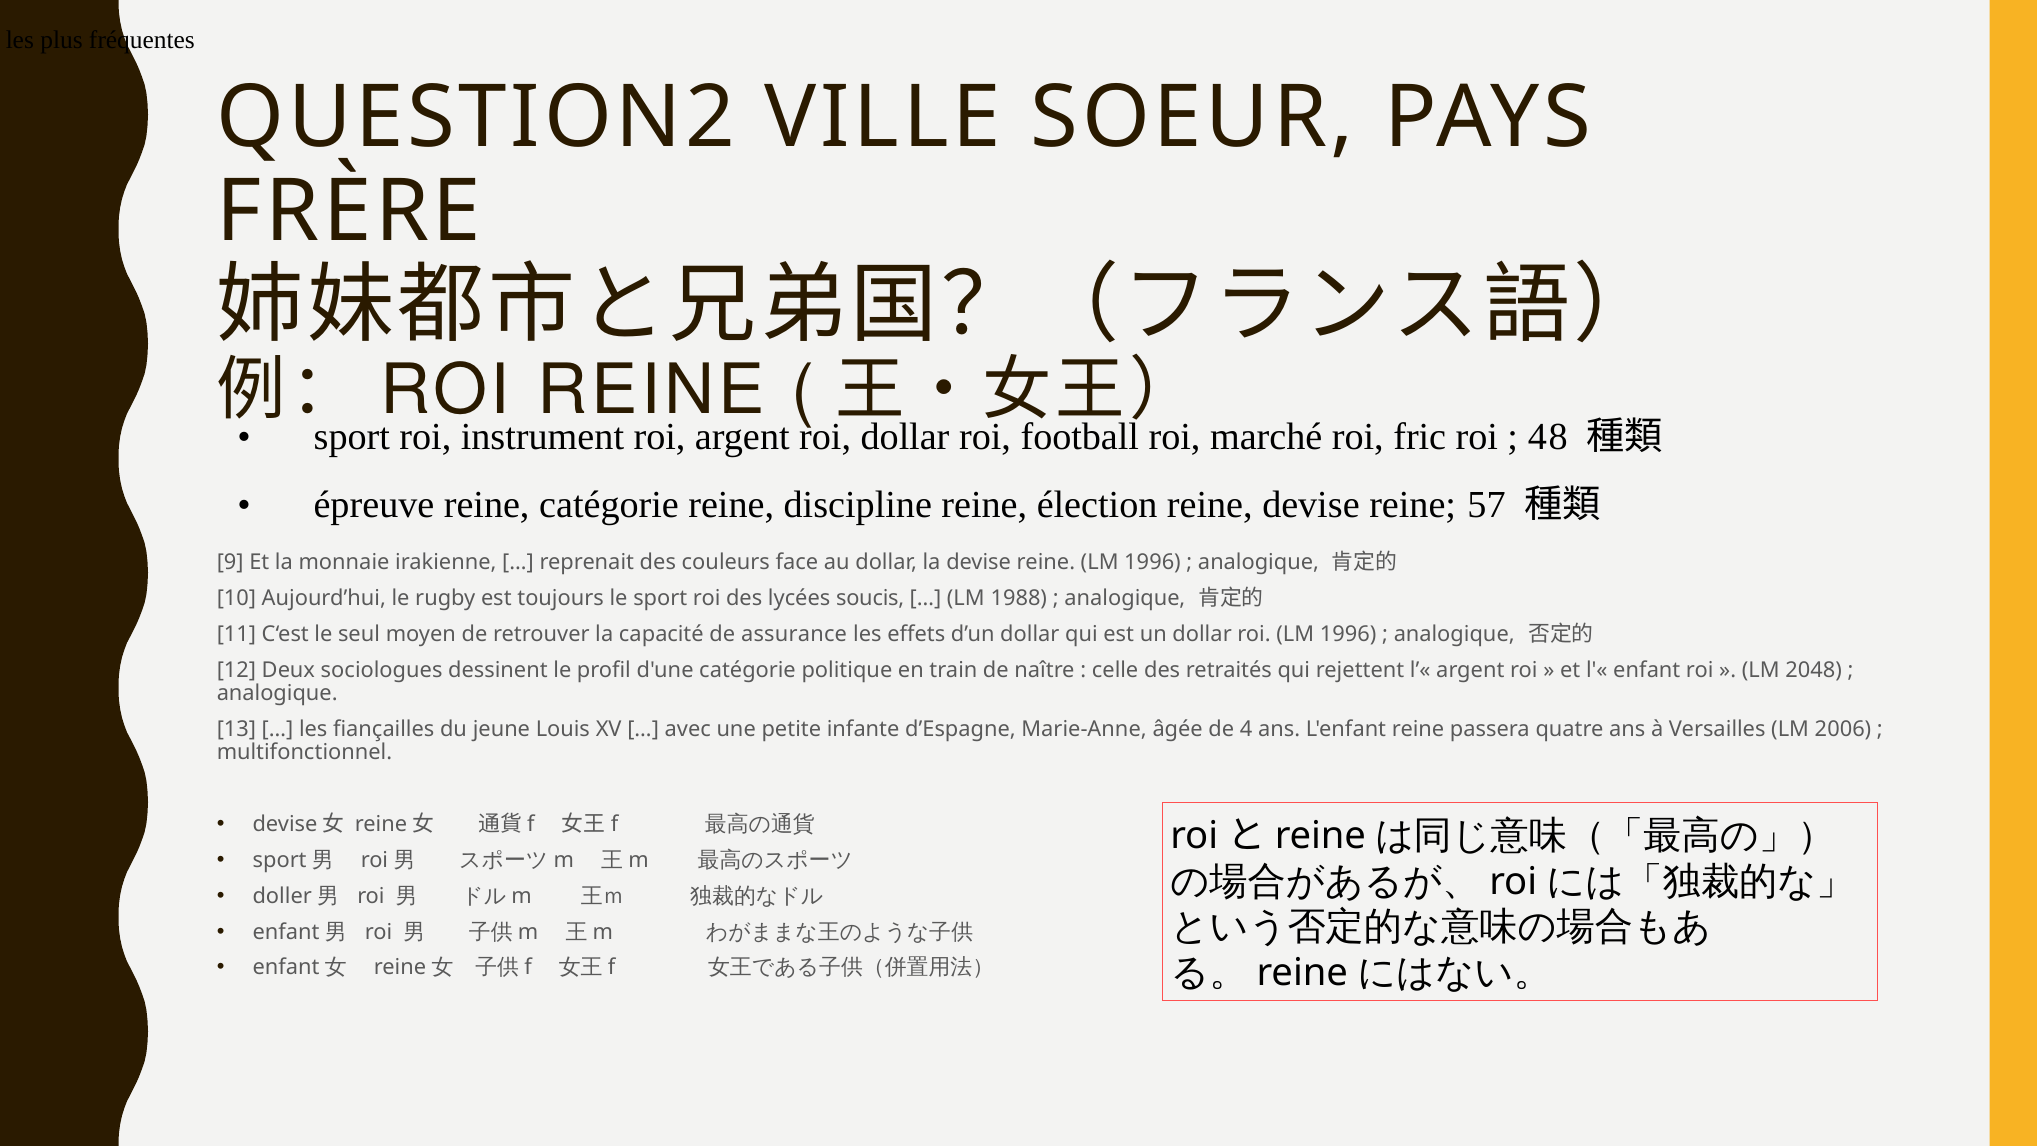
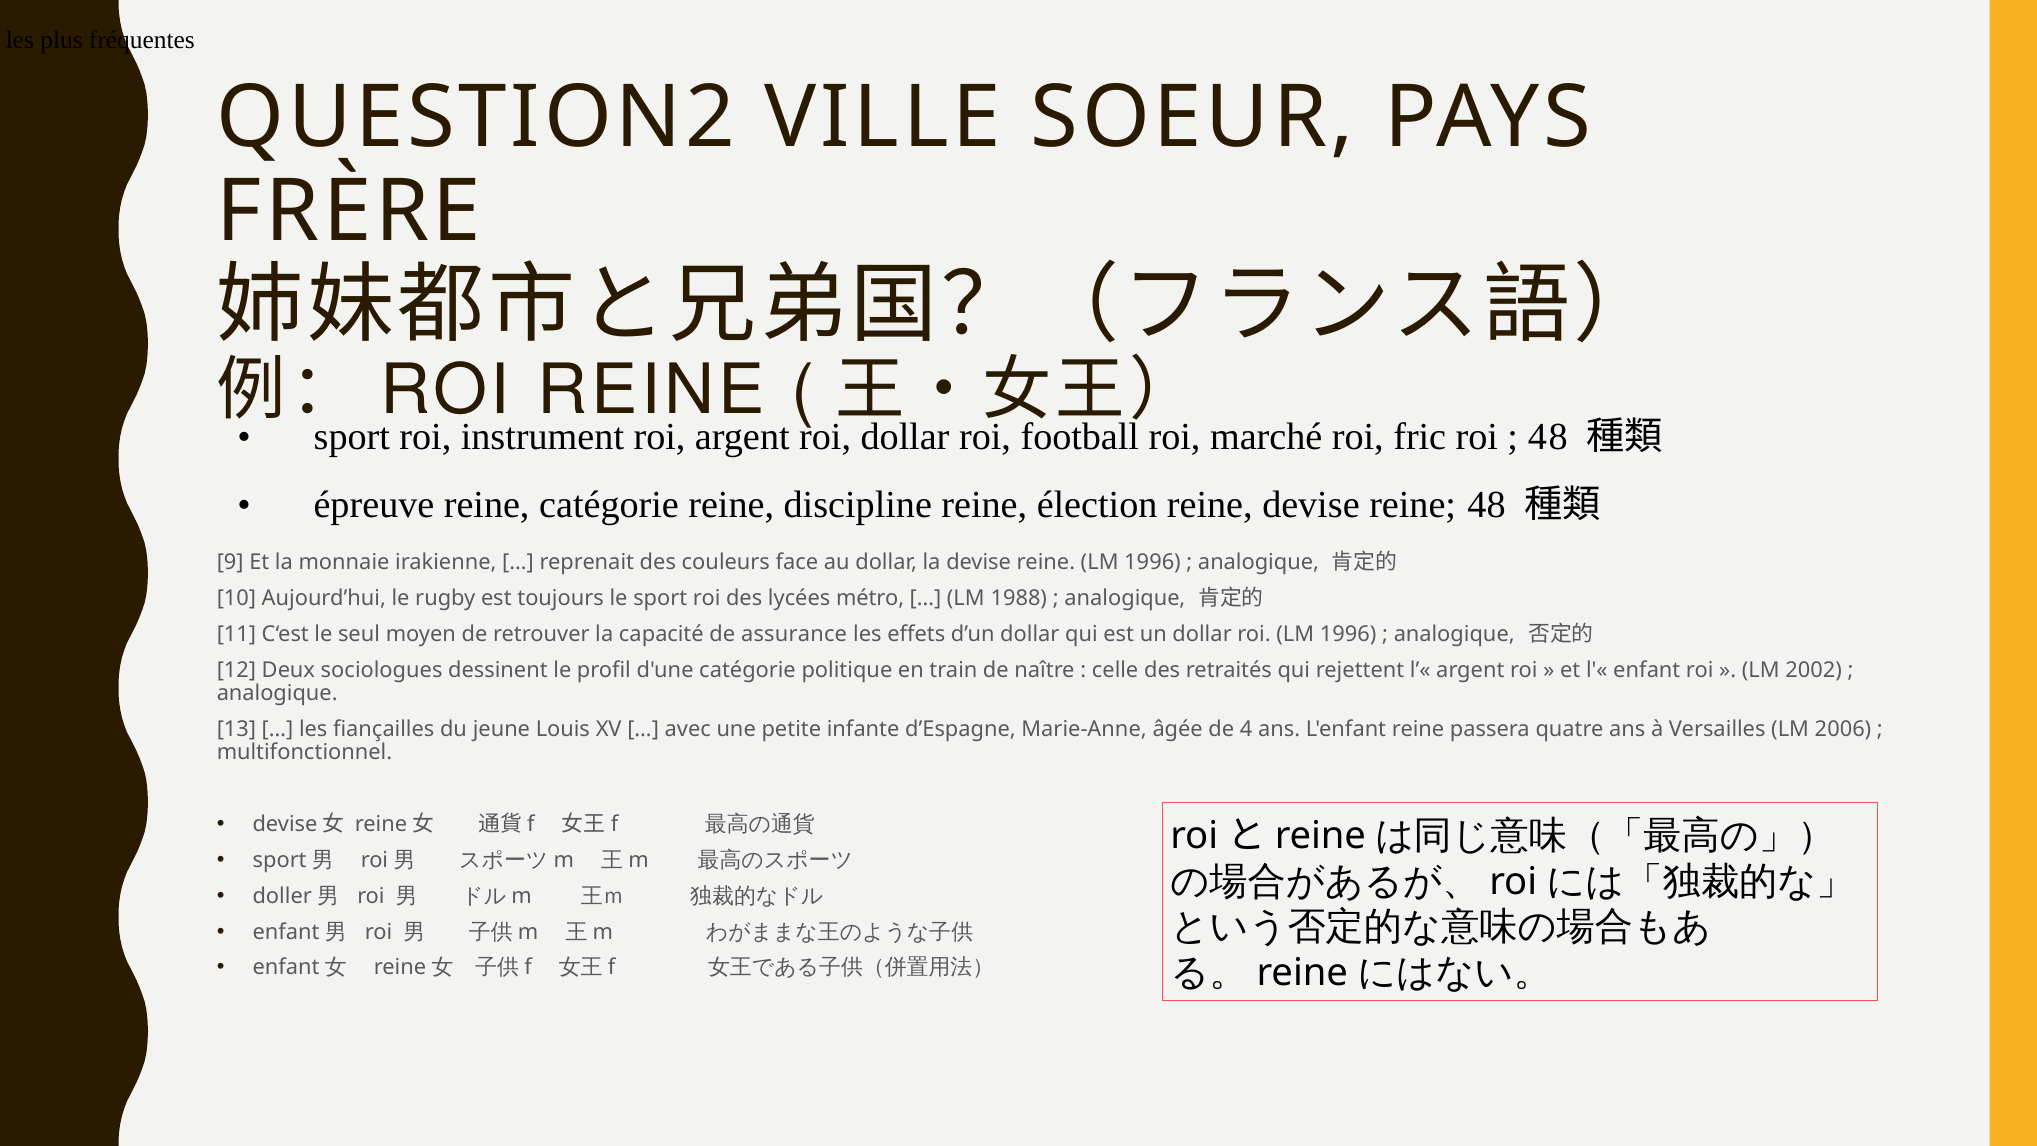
reine 57: 57 -> 48 (1487, 505)
soucis: soucis -> métro (870, 598)
2048: 2048 -> 2002 (1814, 670)
